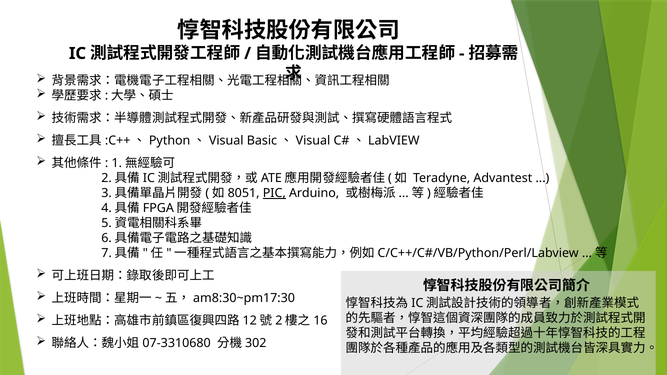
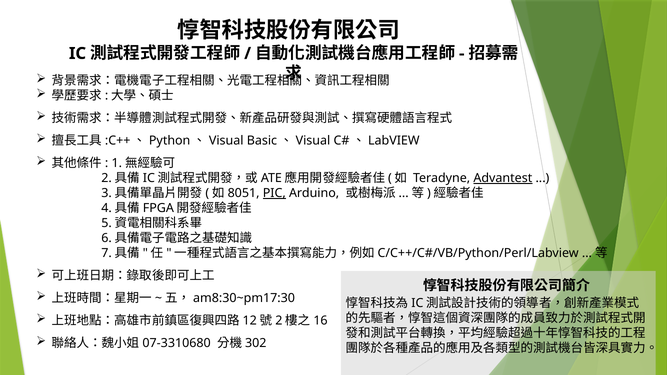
Advantest underline: none -> present (503, 178)
